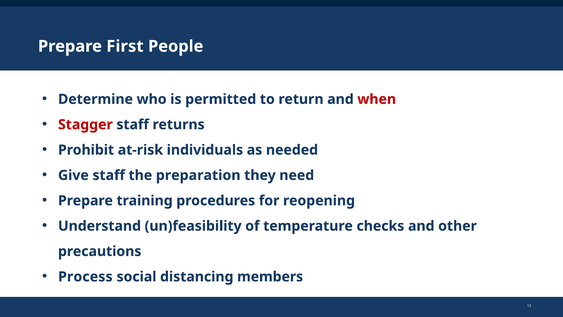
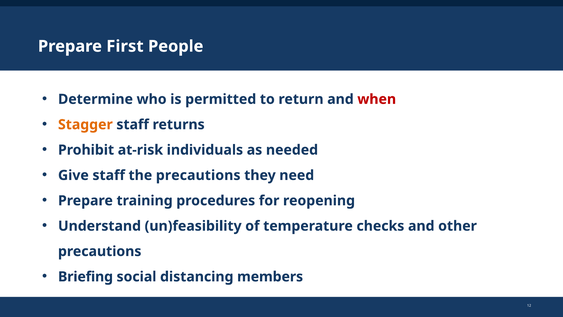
Stagger colour: red -> orange (85, 124)
the preparation: preparation -> precautions (198, 175)
Process: Process -> Briefing (85, 276)
